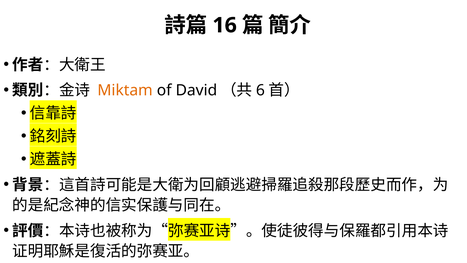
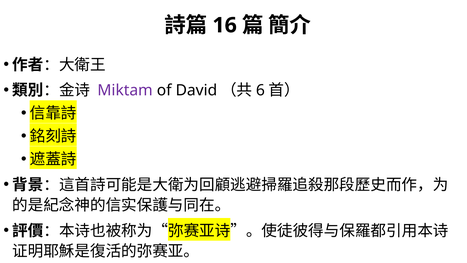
Miktam colour: orange -> purple (125, 90)
